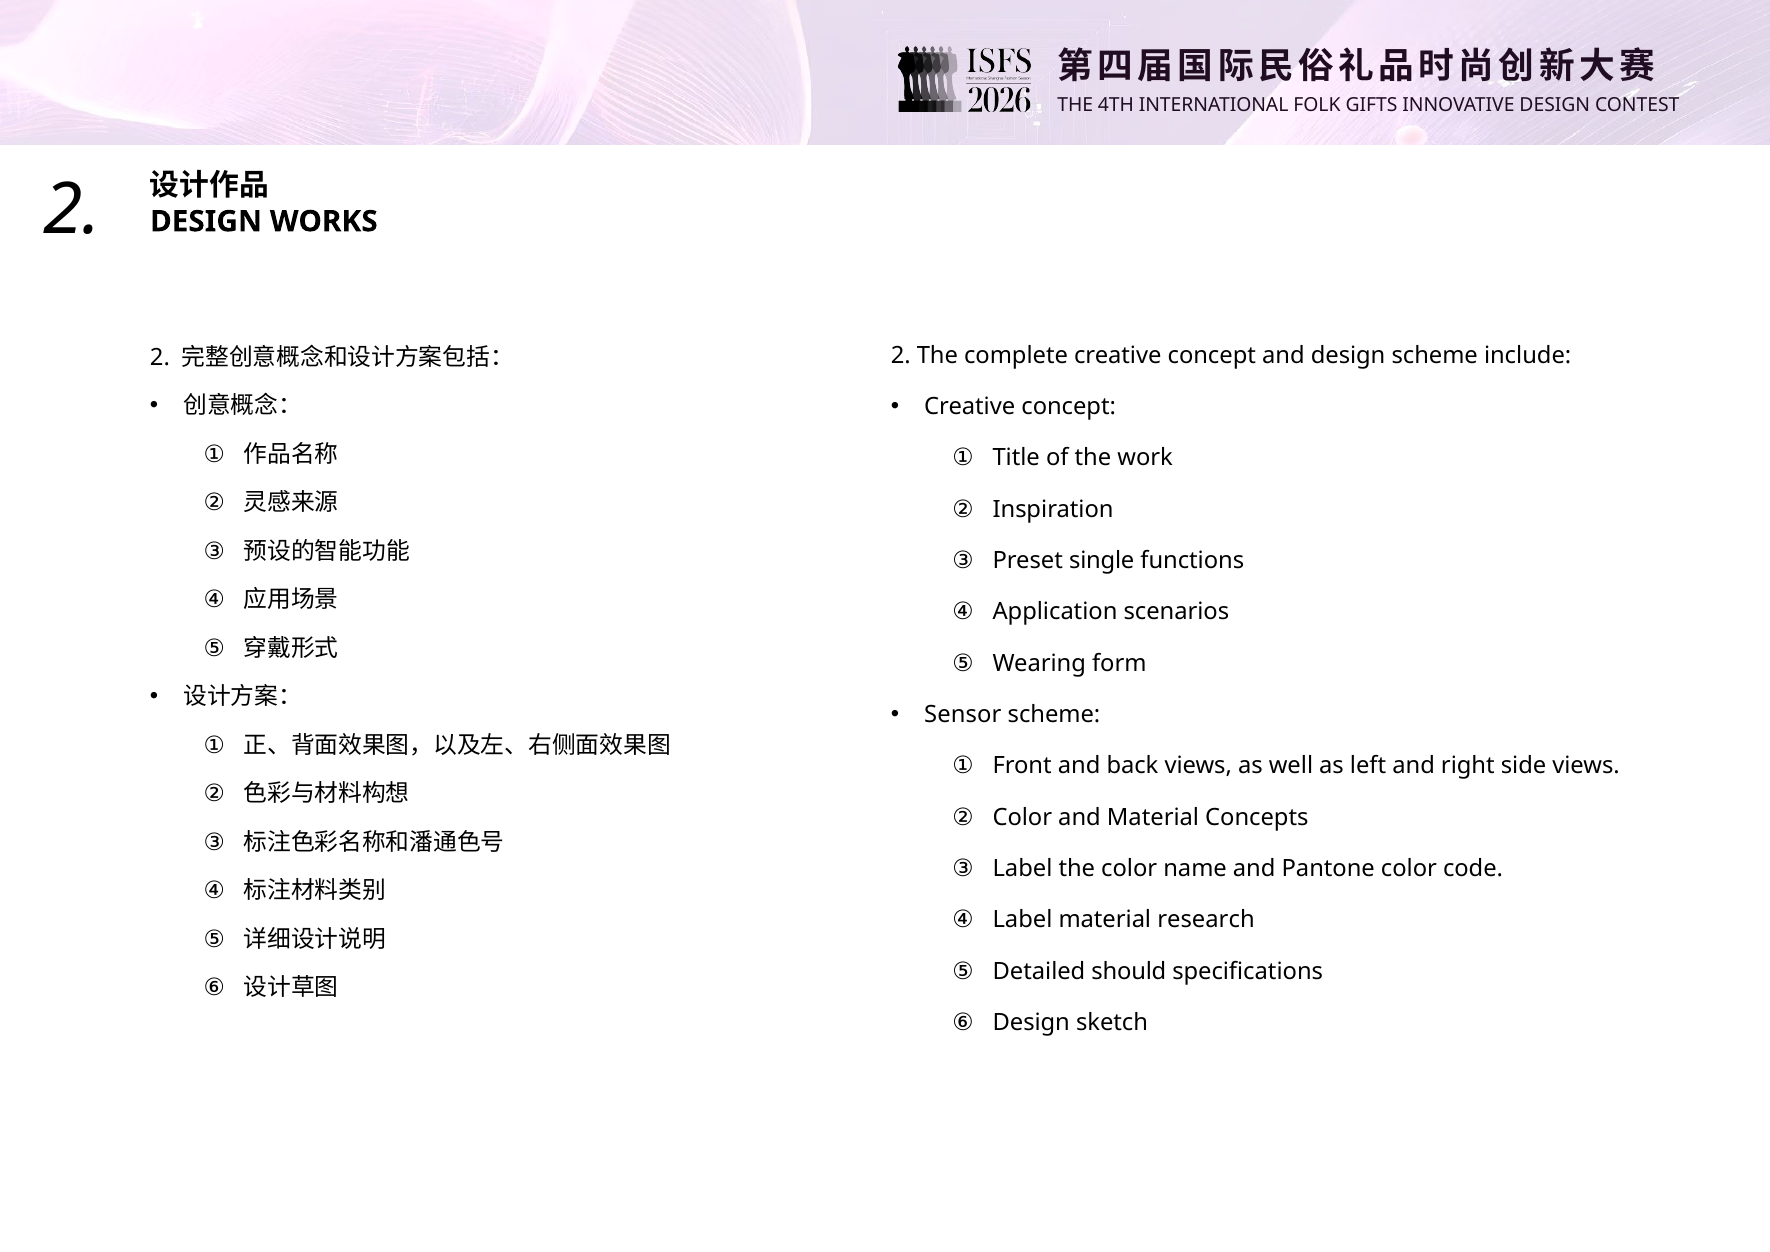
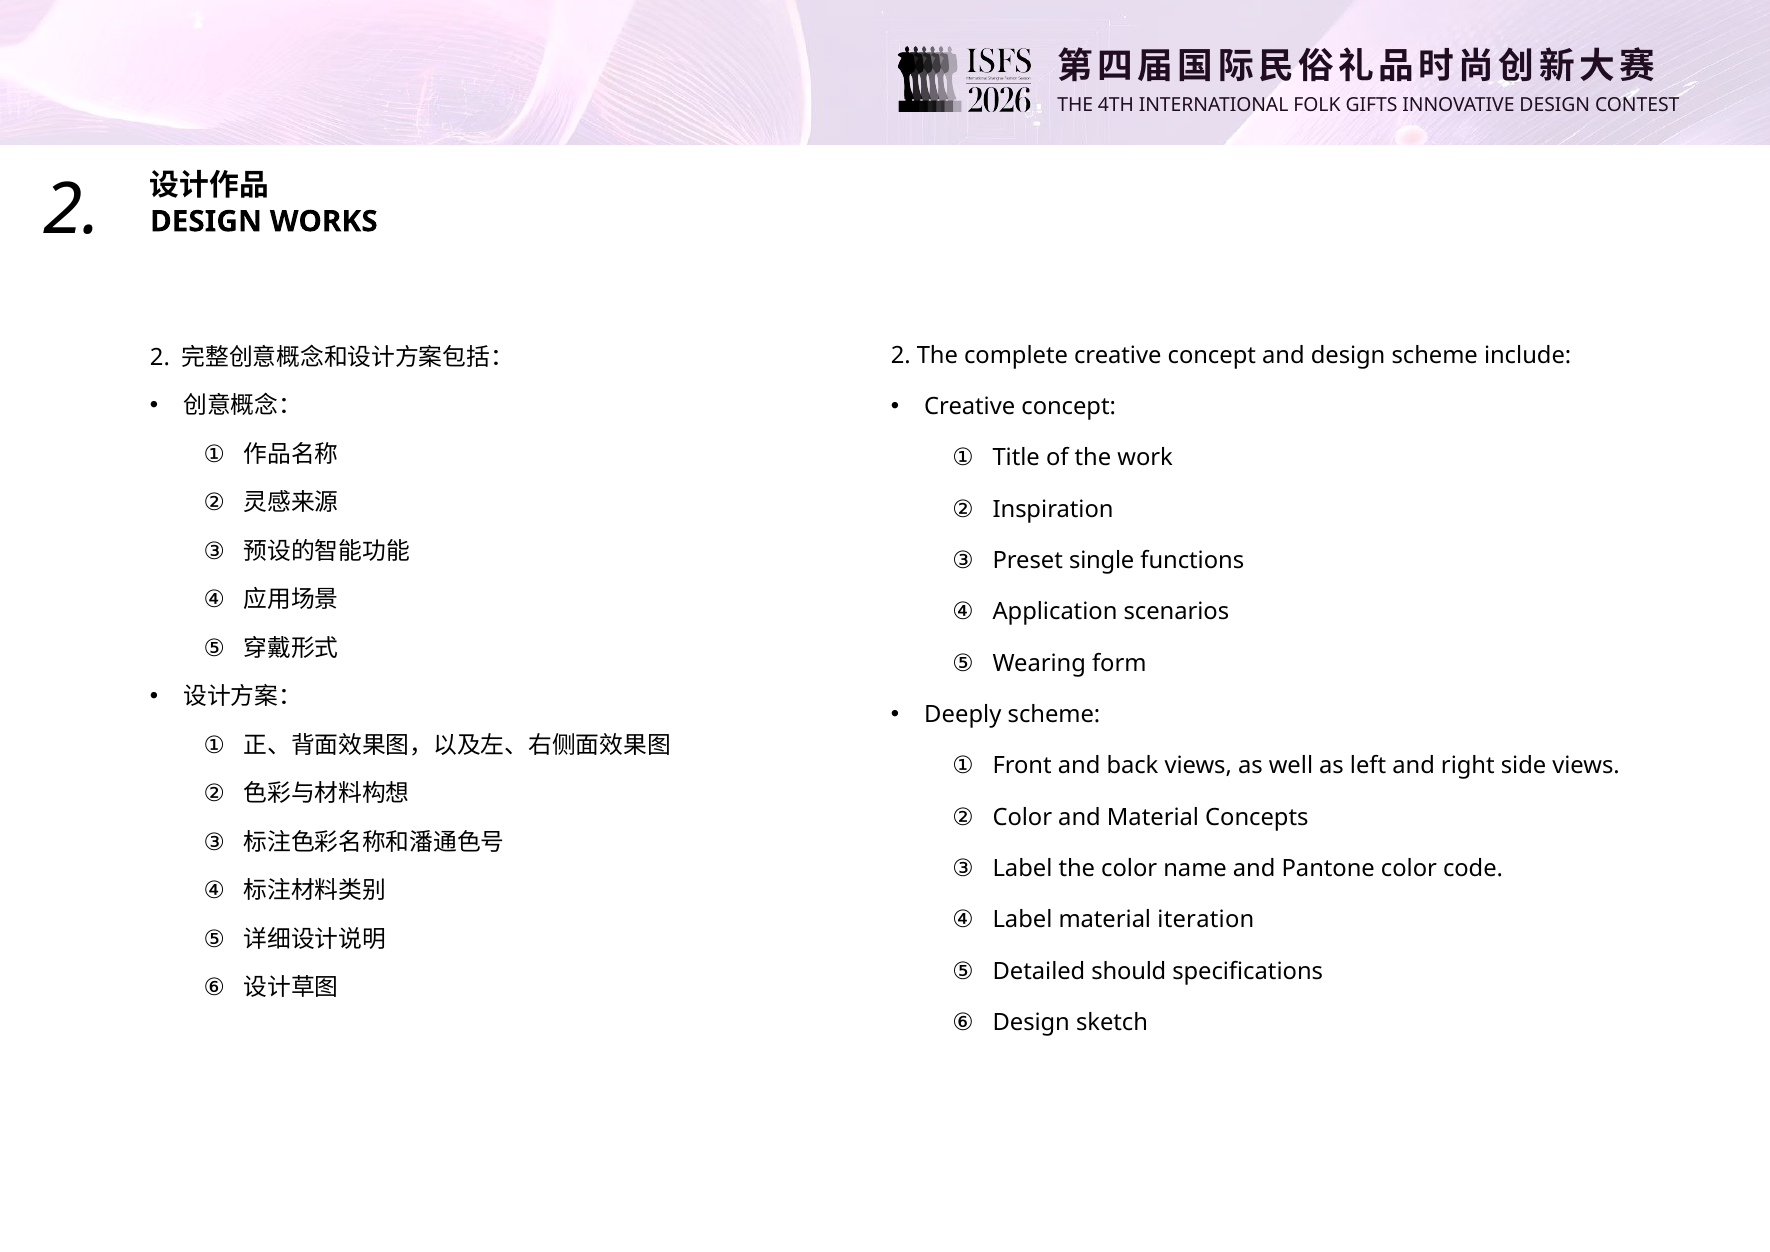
Sensor: Sensor -> Deeply (963, 714)
research: research -> iteration (1206, 920)
